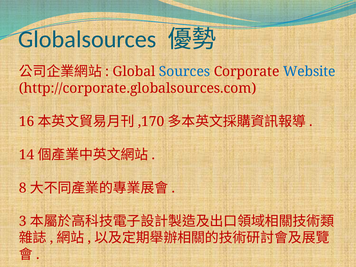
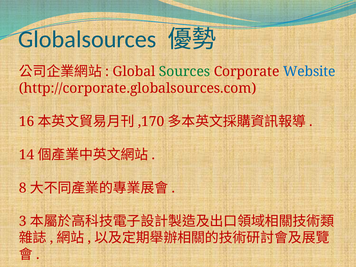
Sources colour: blue -> green (185, 72)
